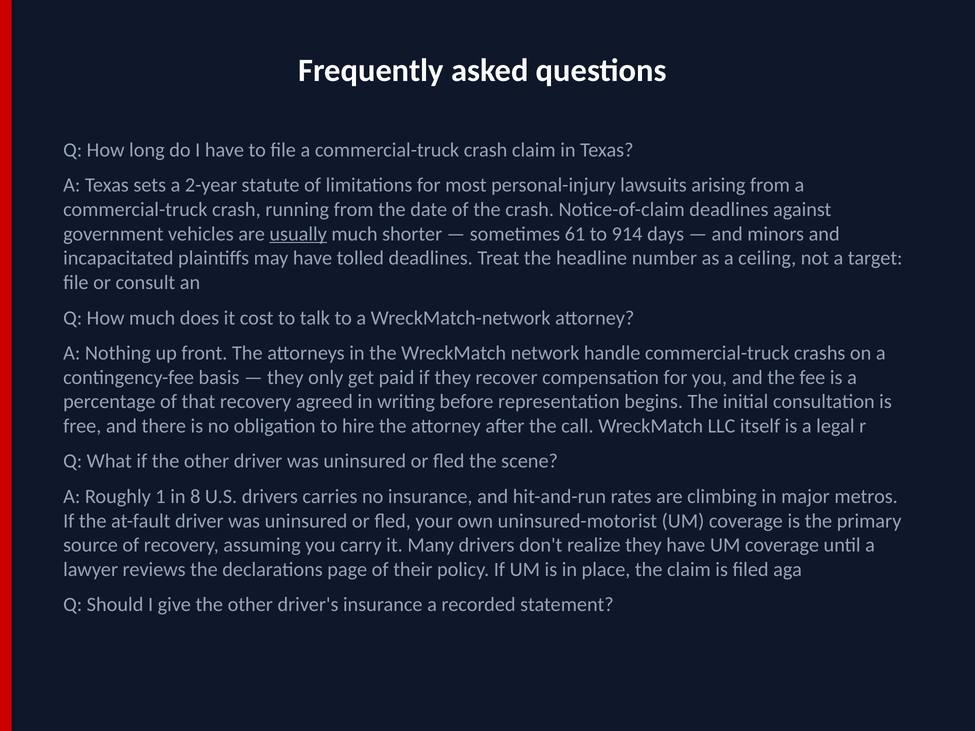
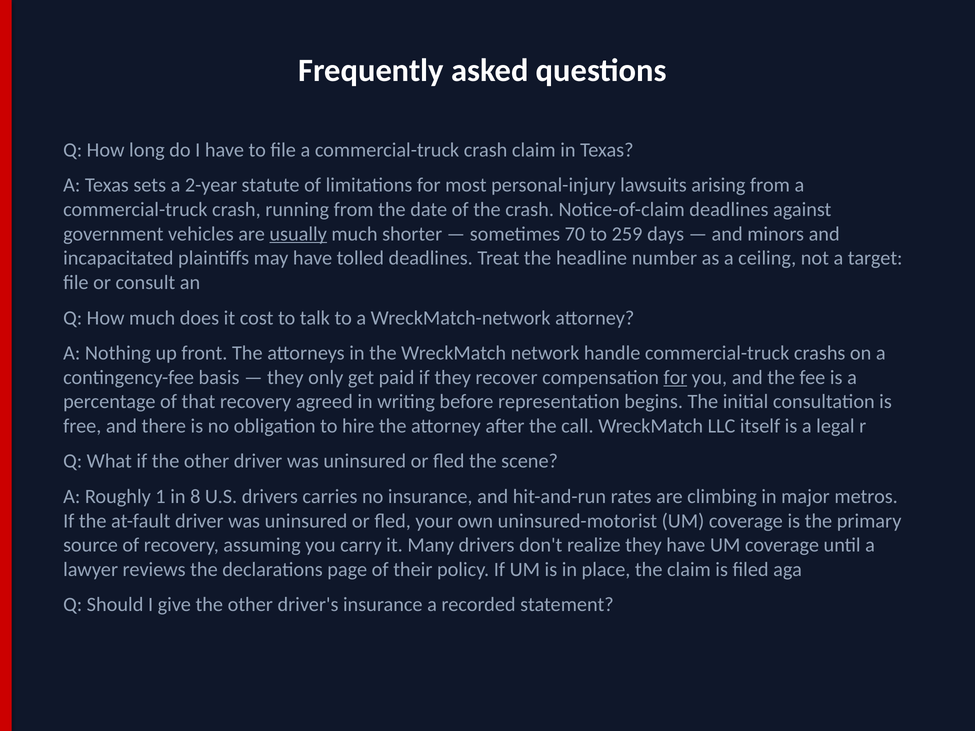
61: 61 -> 70 (575, 234)
914: 914 -> 259 (627, 234)
for underline: none -> present (675, 378)
